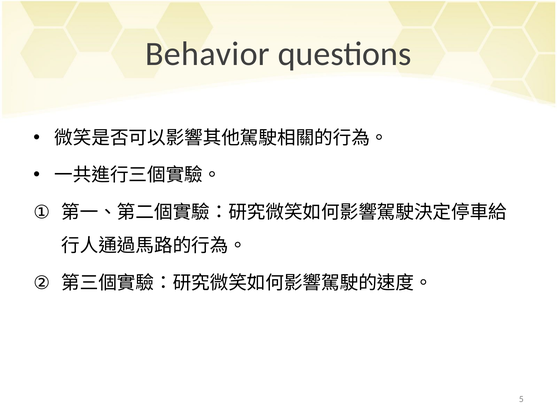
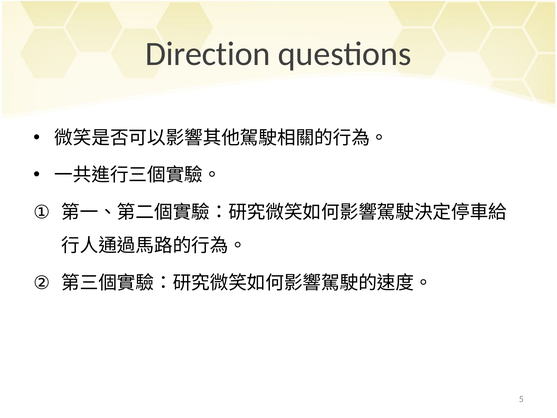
Behavior: Behavior -> Direction (208, 54)
